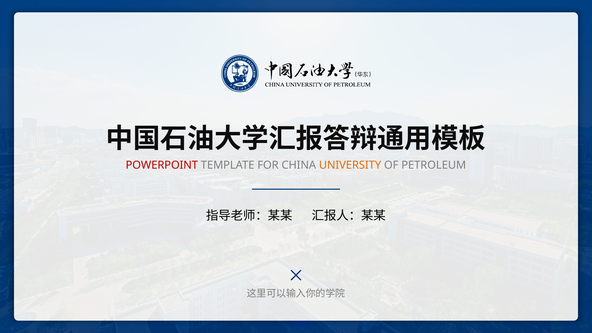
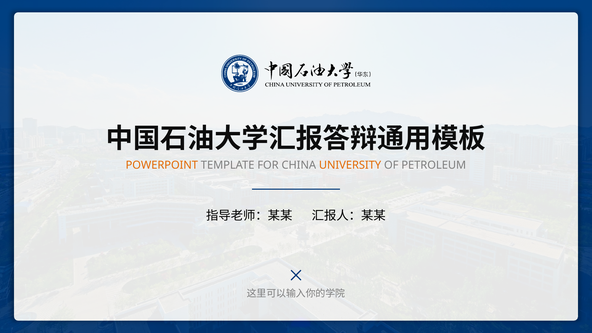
POWERPOINT colour: red -> orange (162, 165)
